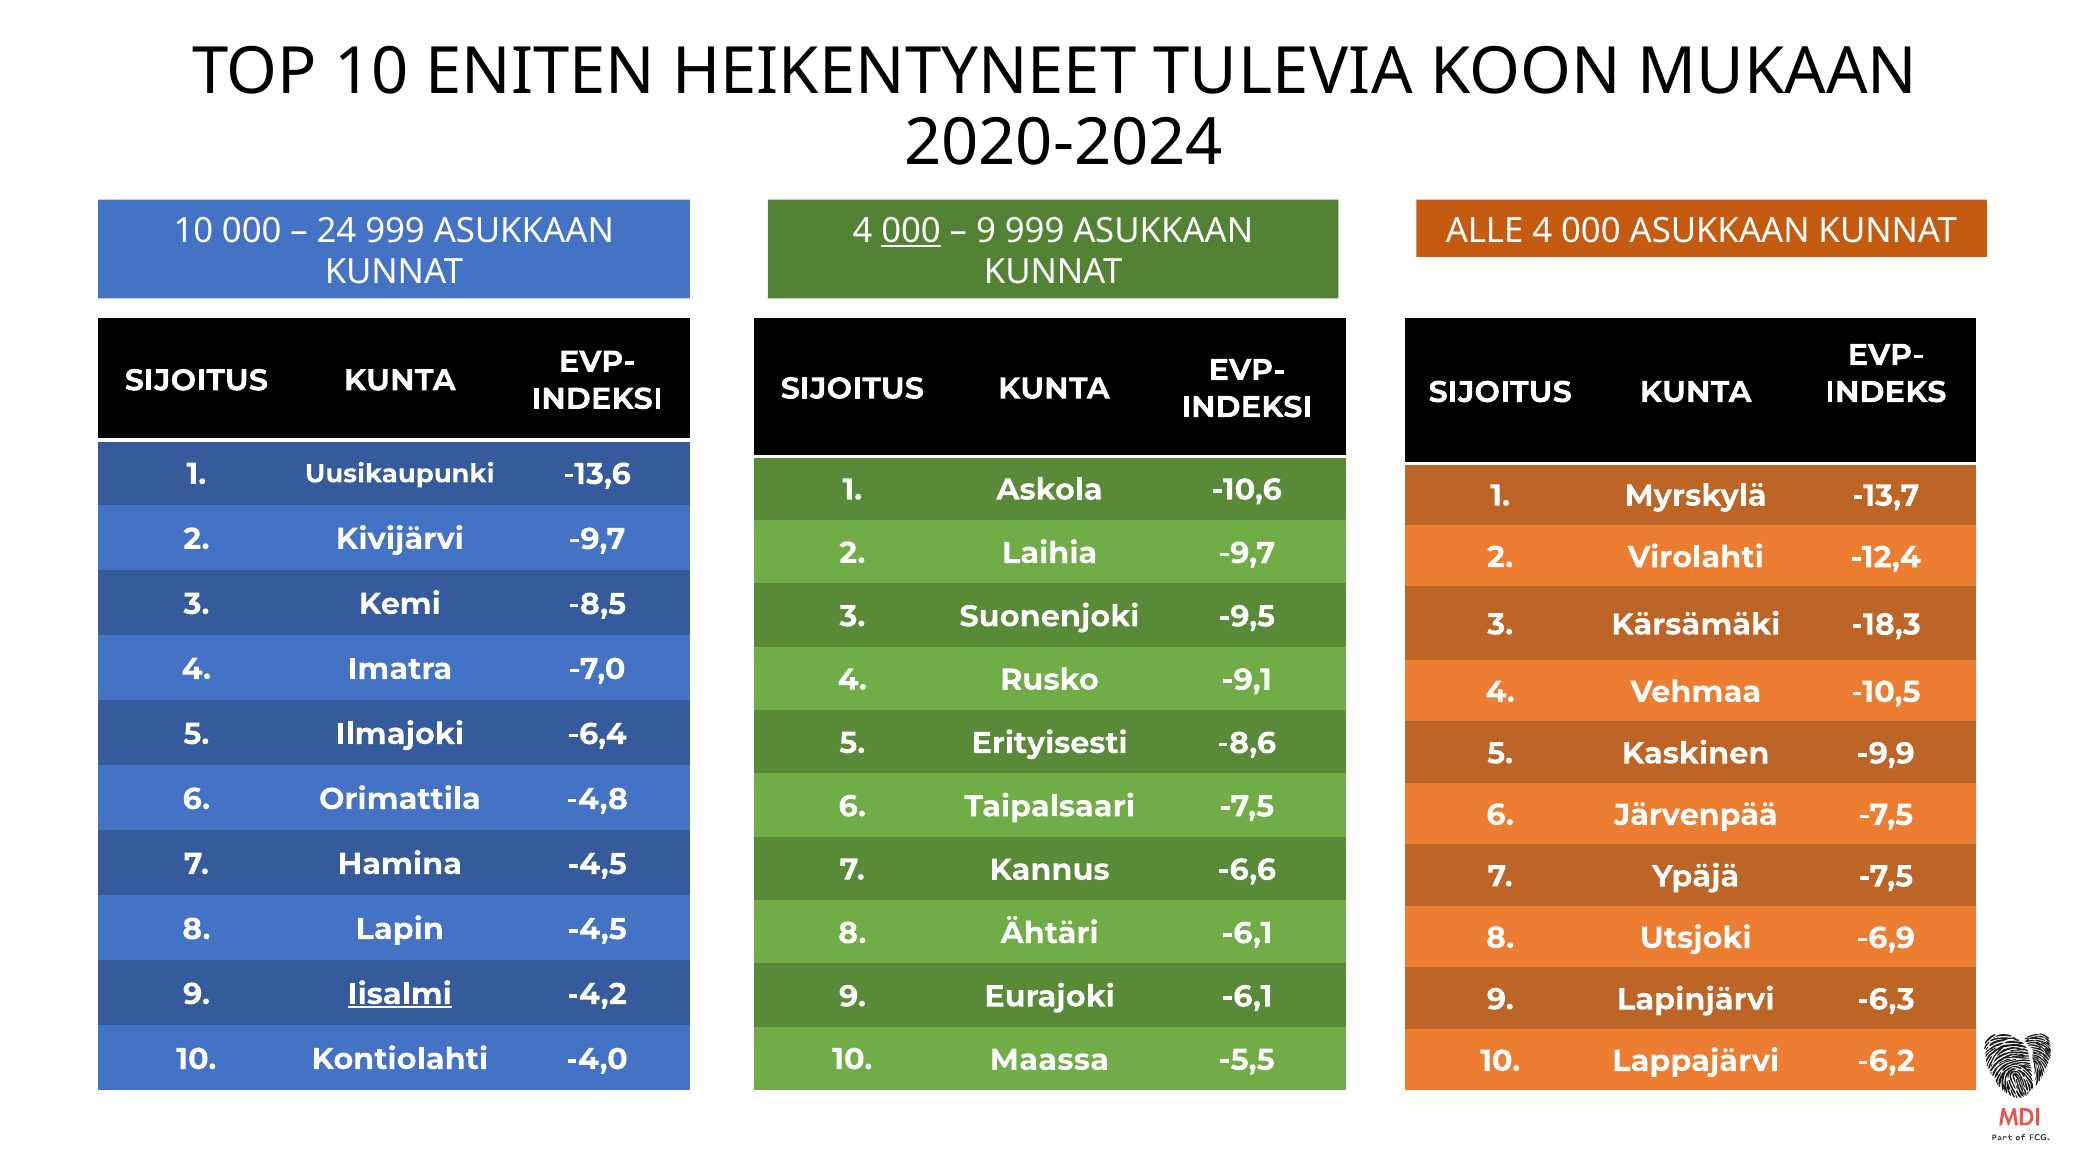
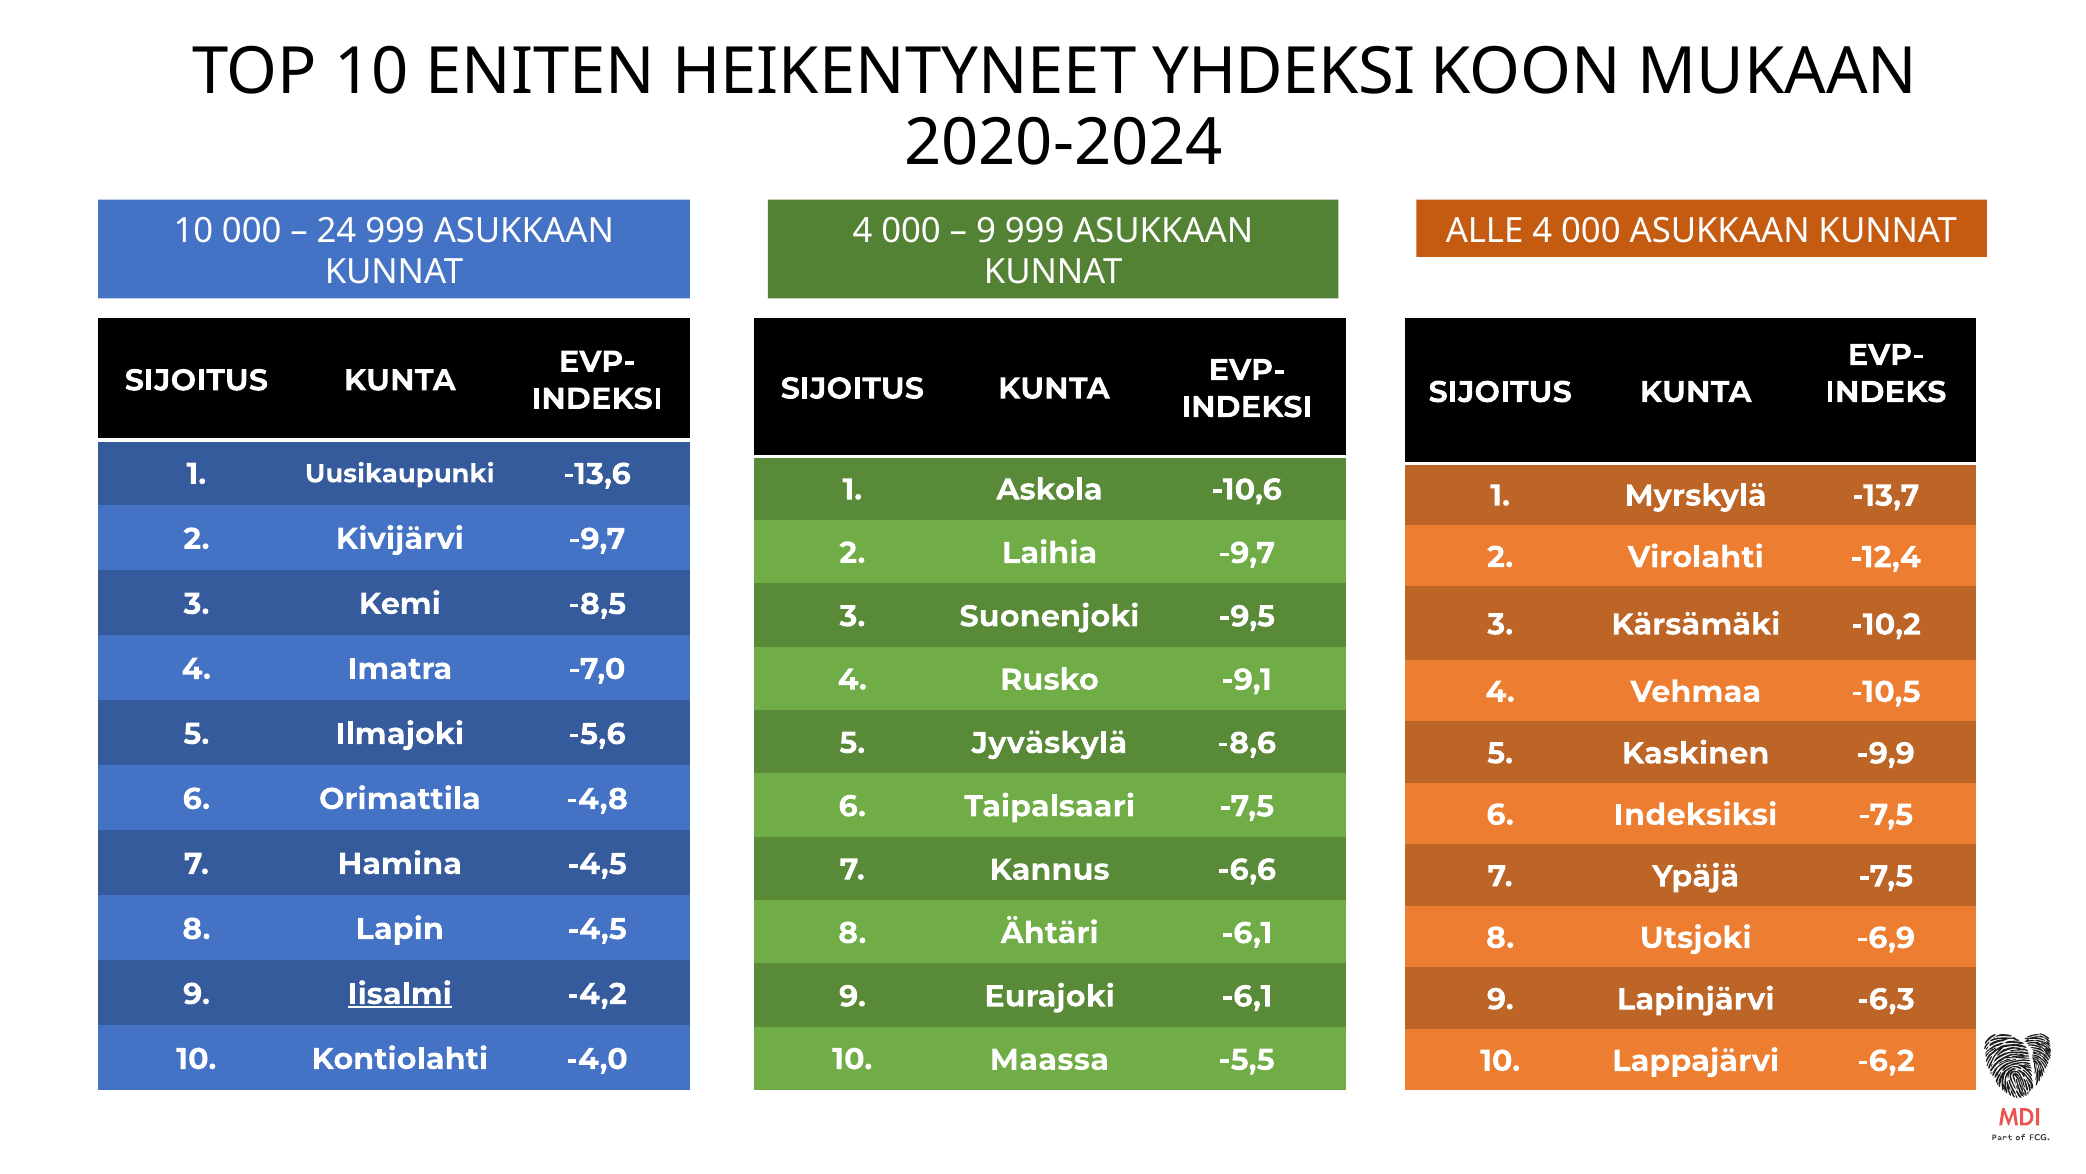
TULEVIA: TULEVIA -> YHDEKSI (1284, 72)
000 underline: present -> none (911, 231)
-18,3: -18,3 -> -10,2 (1886, 624)
-6,4: -6,4 -> -5,6 (597, 734)
Erityisesti: Erityisesti -> Jyväskylä (1049, 743)
Järvenpää: Järvenpää -> Indeksiksi (1696, 815)
